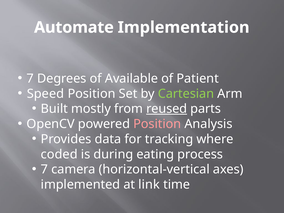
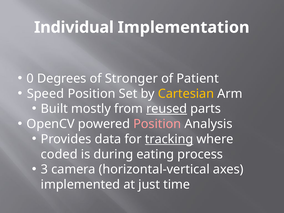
Automate: Automate -> Individual (74, 27)
7: 7 -> 0 (30, 78)
Available: Available -> Stronger (131, 78)
Cartesian colour: light green -> yellow (186, 94)
tracking underline: none -> present (169, 139)
7: 7 -> 3 (44, 169)
link: link -> just (149, 185)
